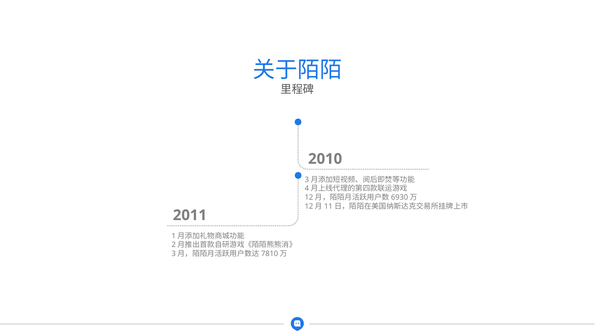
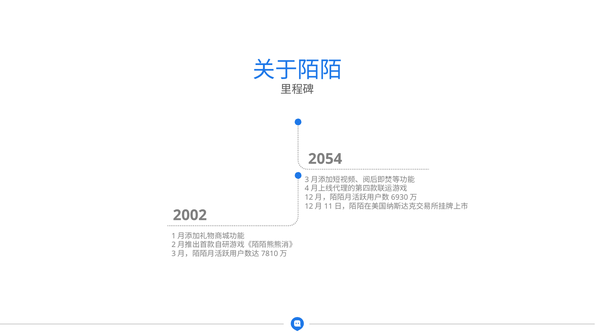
2010: 2010 -> 2054 (325, 159)
2011: 2011 -> 2002 (190, 215)
